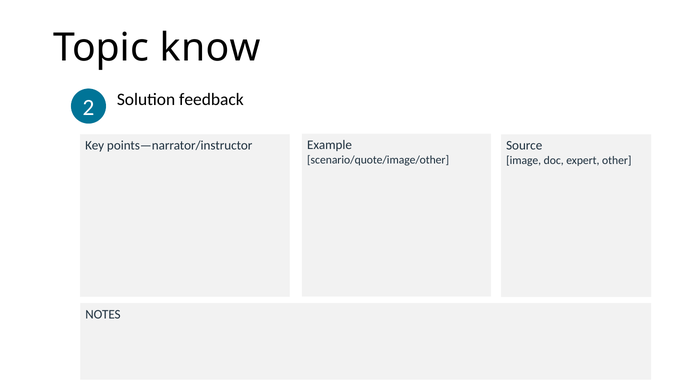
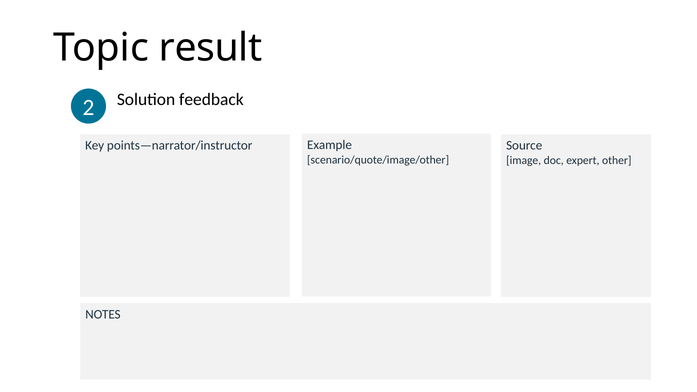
know: know -> result (211, 48)
